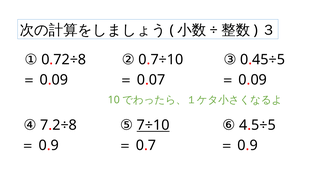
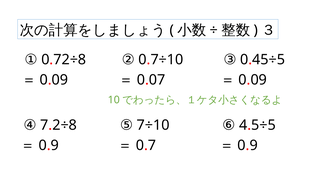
7÷10 underline: present -> none (153, 125)
